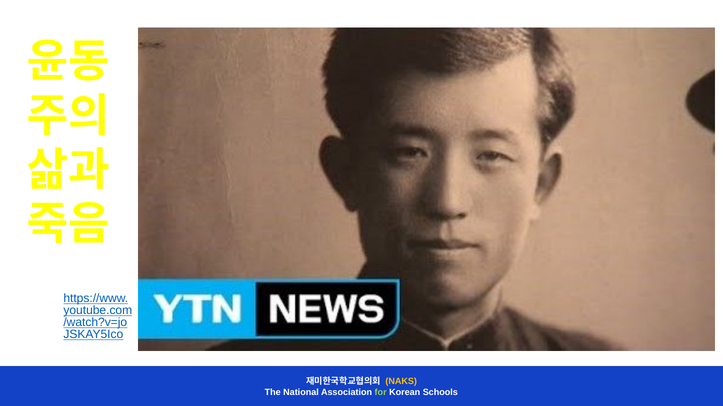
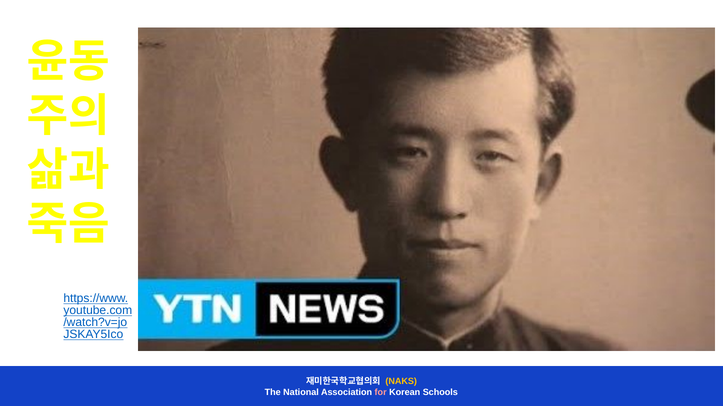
for colour: light green -> pink (381, 393)
